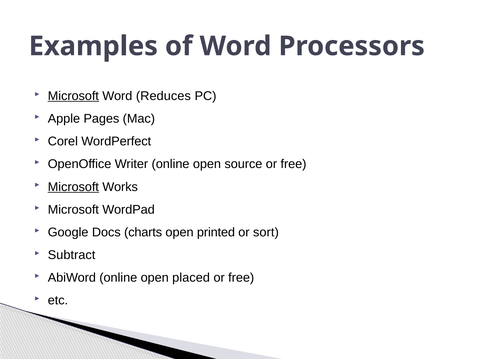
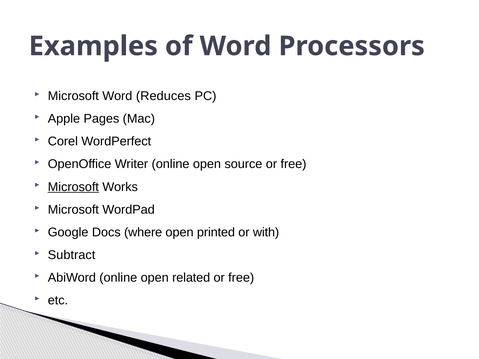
Microsoft underline: present -> none (73, 96)
charts: charts -> where (143, 232)
sort: sort -> with (266, 232)
placed: placed -> related (191, 278)
